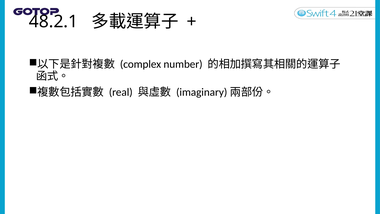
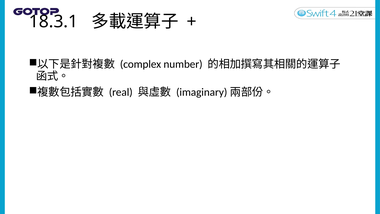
48.2.1: 48.2.1 -> 18.3.1 (54, 21)
